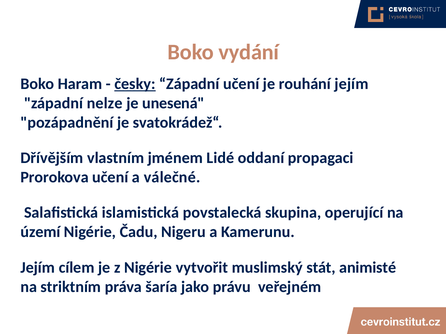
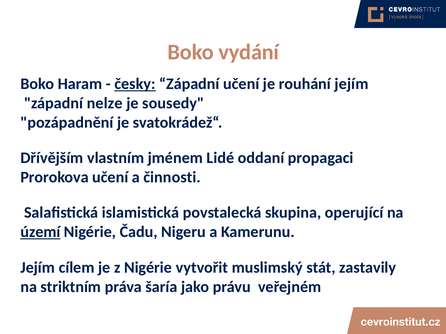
unesená: unesená -> sousedy (173, 103)
válečné: válečné -> činnosti (172, 177)
území underline: none -> present (40, 232)
animisté: animisté -> zastavily (368, 268)
